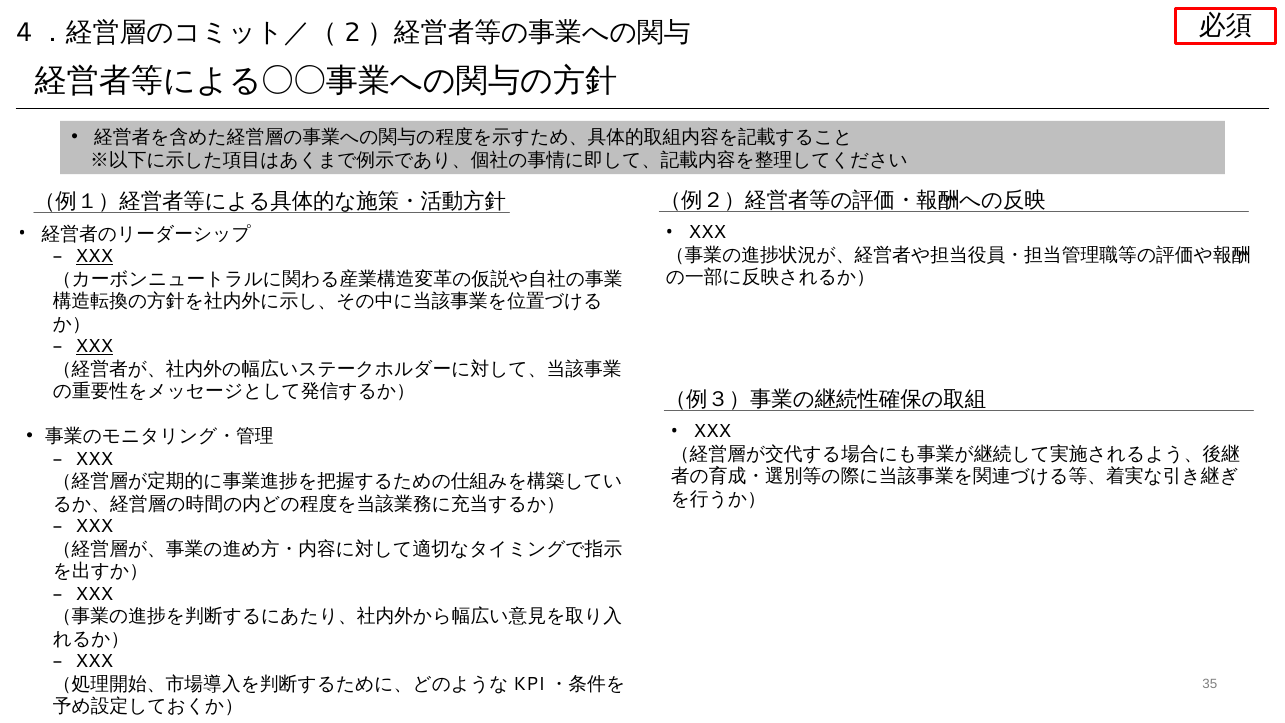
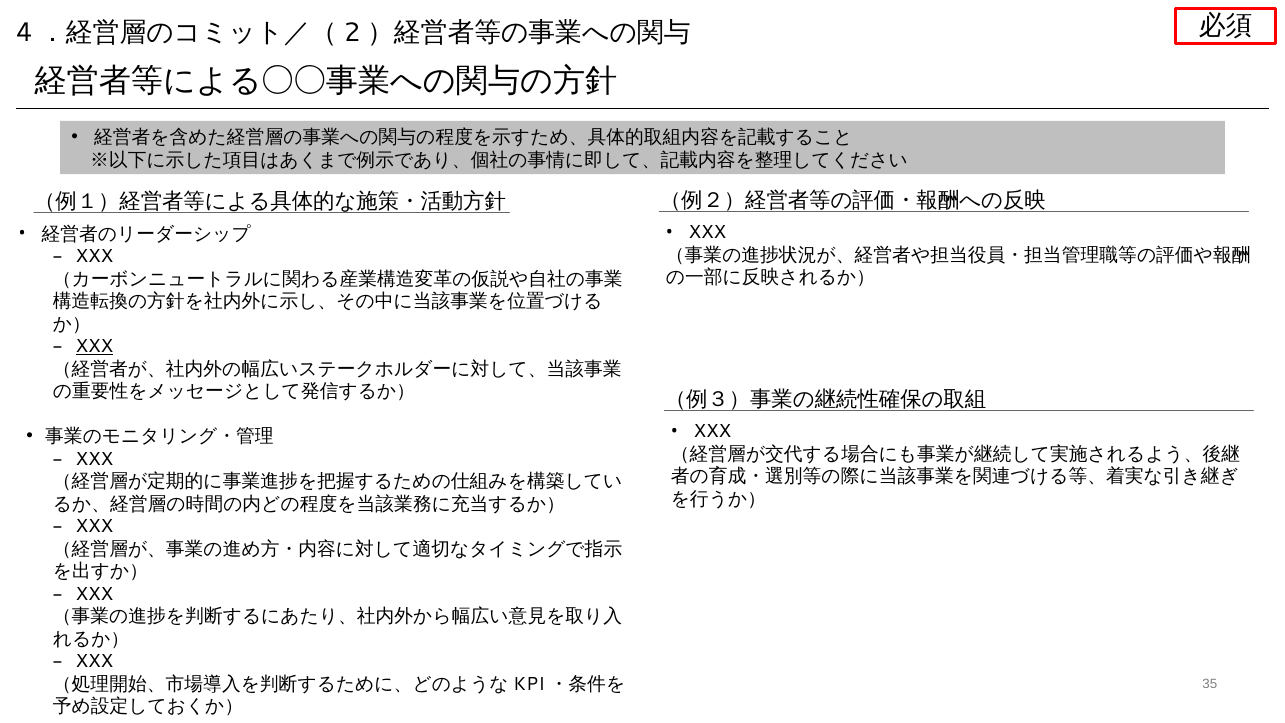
XXX underline: present -> none (94, 256)
